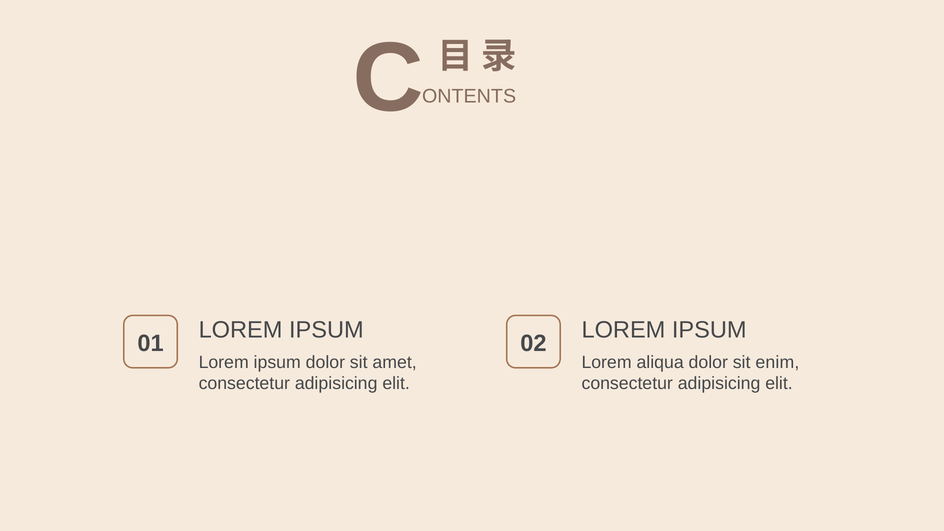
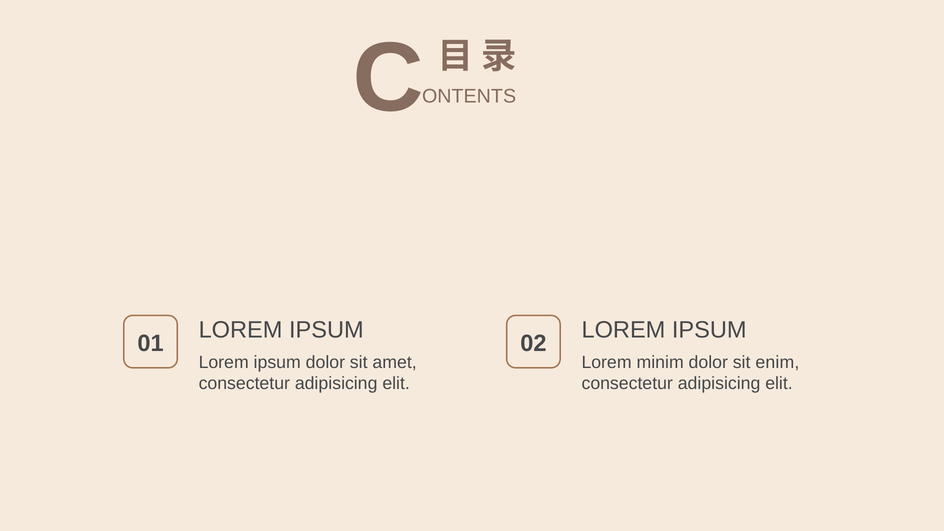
aliqua: aliqua -> minim (660, 362)
